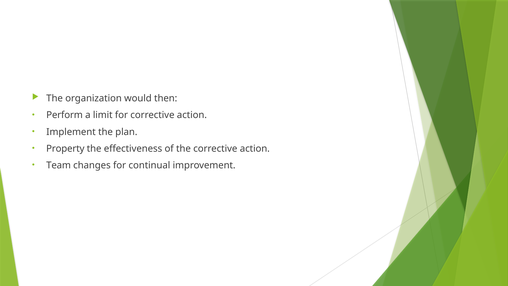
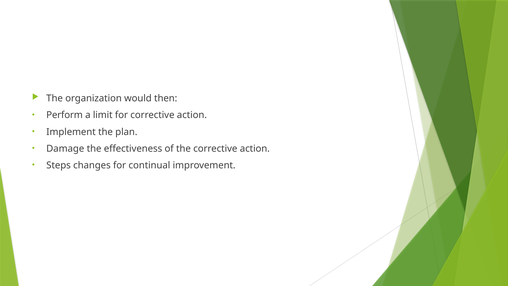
Property: Property -> Damage (65, 148)
Team: Team -> Steps (59, 165)
